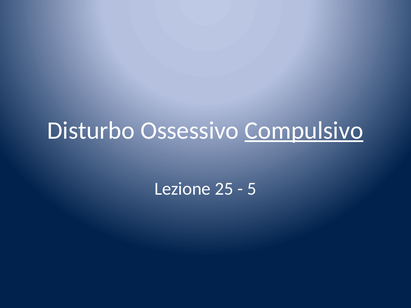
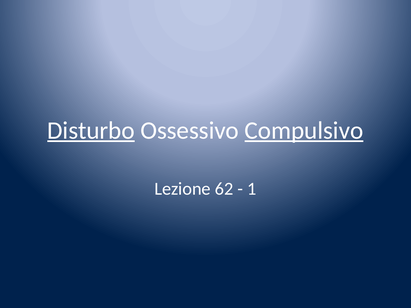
Disturbo underline: none -> present (91, 131)
25: 25 -> 62 (224, 189)
5: 5 -> 1 (252, 189)
